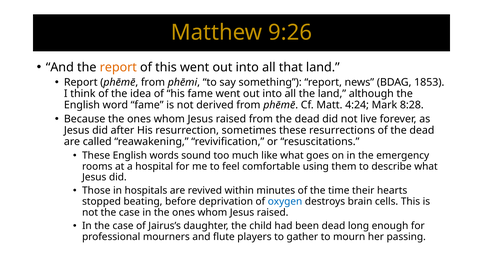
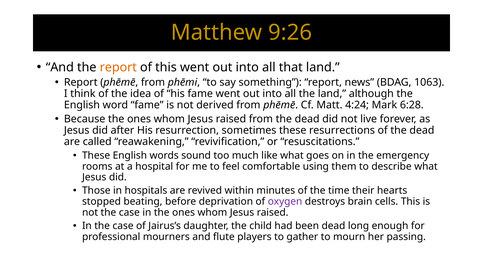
1853: 1853 -> 1063 (429, 82)
8:28: 8:28 -> 6:28 (412, 105)
oxygen colour: blue -> purple (285, 201)
